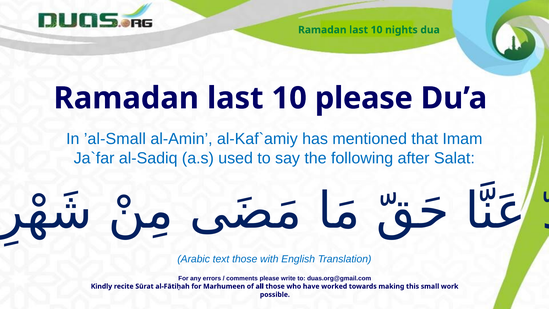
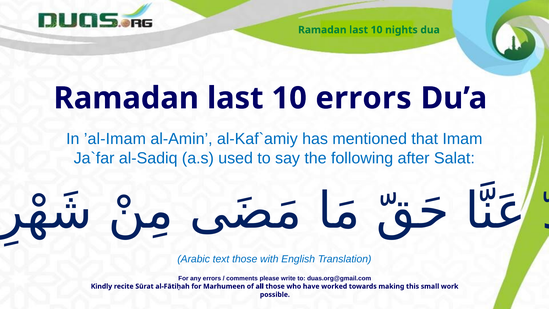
10 please: please -> errors (364, 98)
’al-Small: ’al-Small -> ’al-Imam (115, 139)
